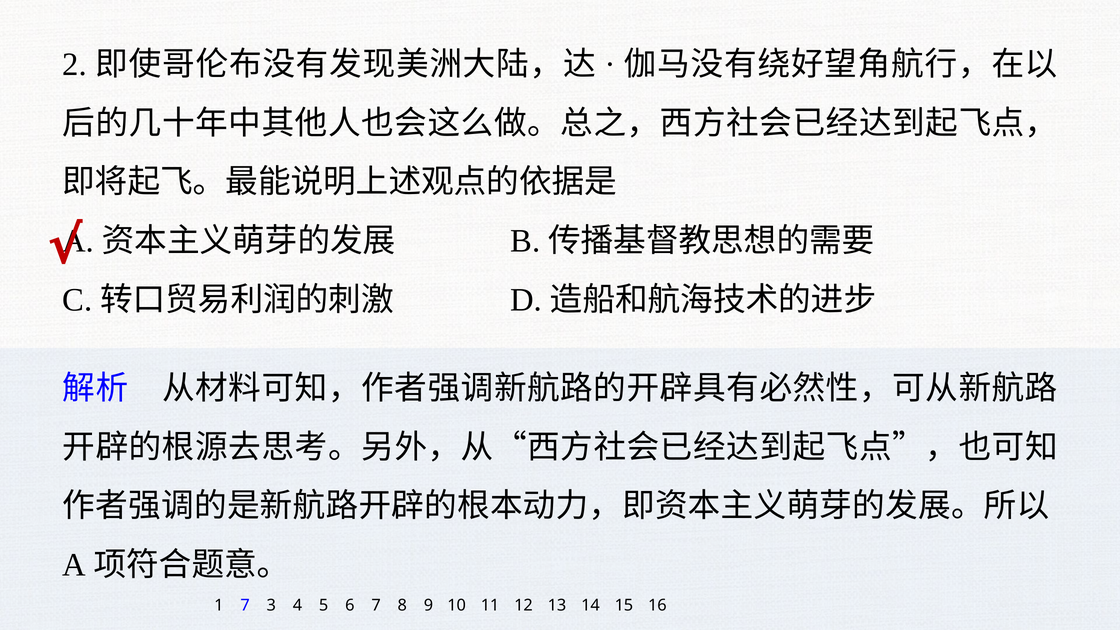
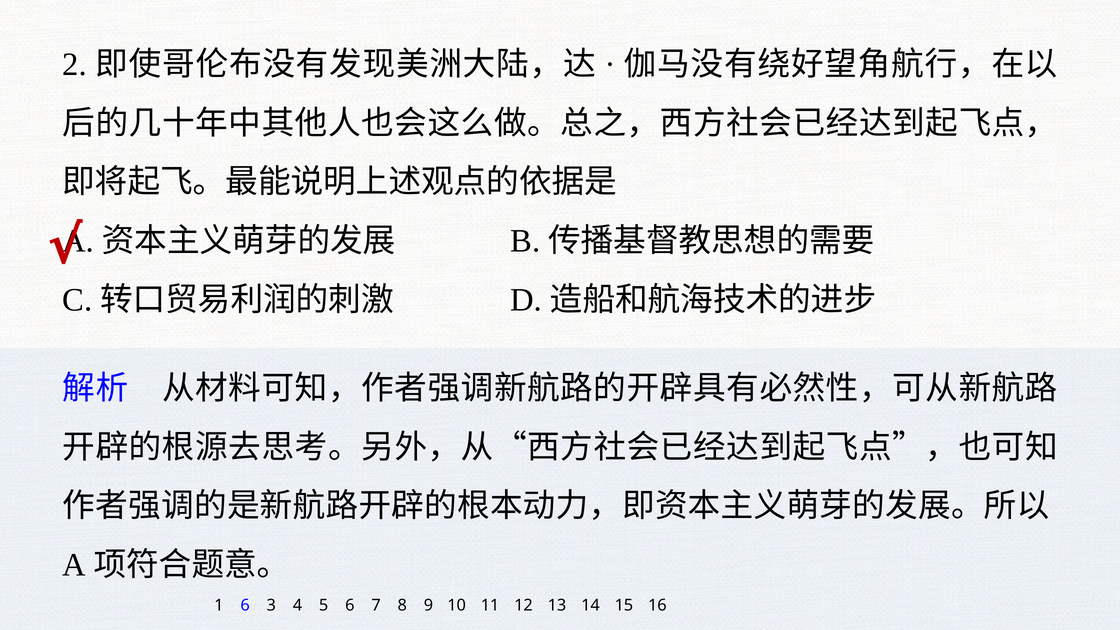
1 7: 7 -> 6 (245, 606)
